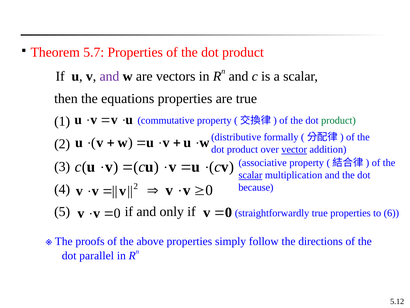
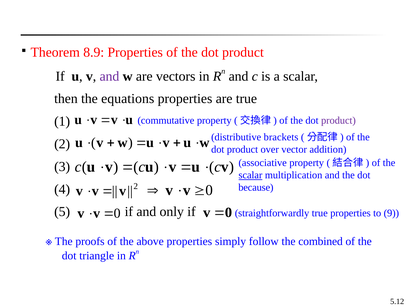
5.7: 5.7 -> 8.9 (94, 52)
product colour: green -> purple (338, 120)
formally: formally -> brackets (281, 137)
vector underline: present -> none (294, 149)
6: 6 -> 9 (391, 213)
directions: directions -> combined (321, 241)
parallel: parallel -> triangle (97, 255)
